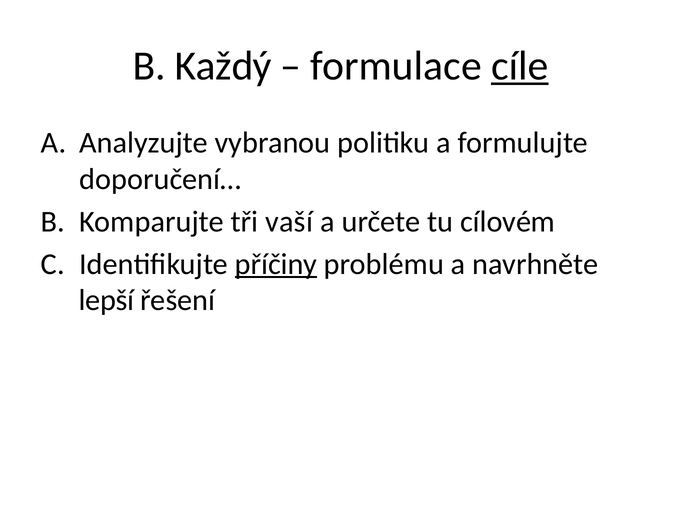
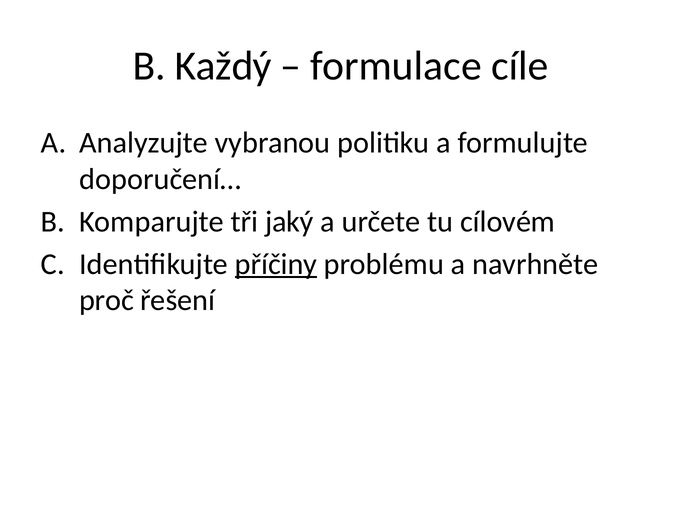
cíle underline: present -> none (520, 66)
vaší: vaší -> jaký (289, 222)
lepší: lepší -> proč (107, 301)
